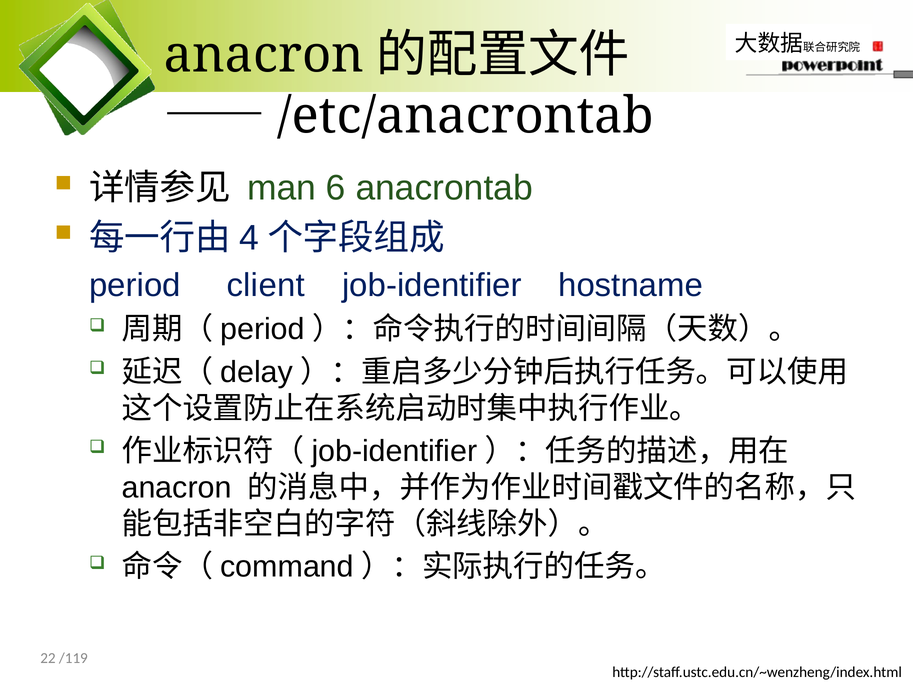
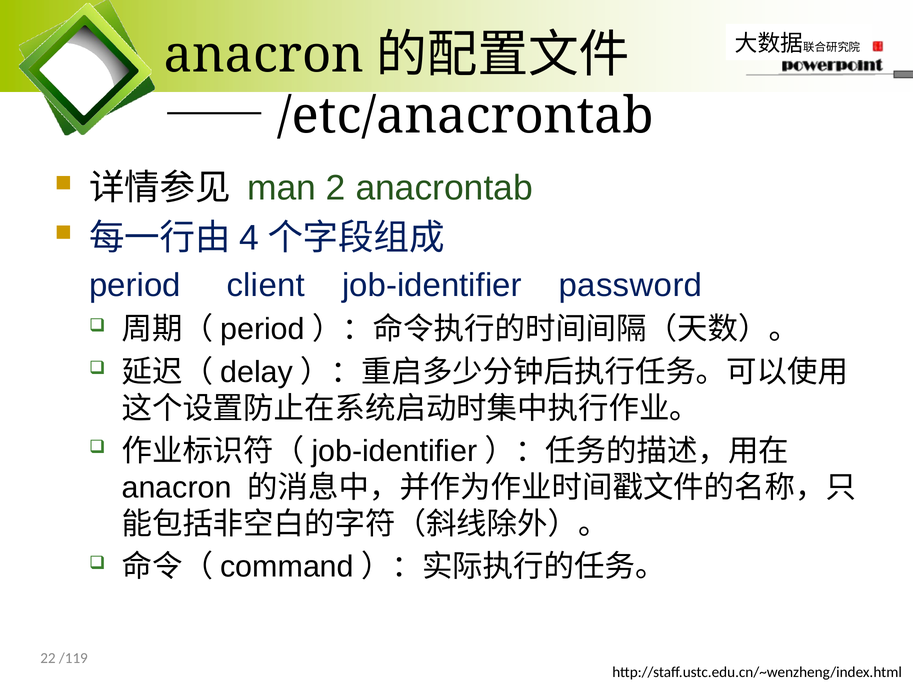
6: 6 -> 2 (336, 188)
hostname: hostname -> password (630, 285)
